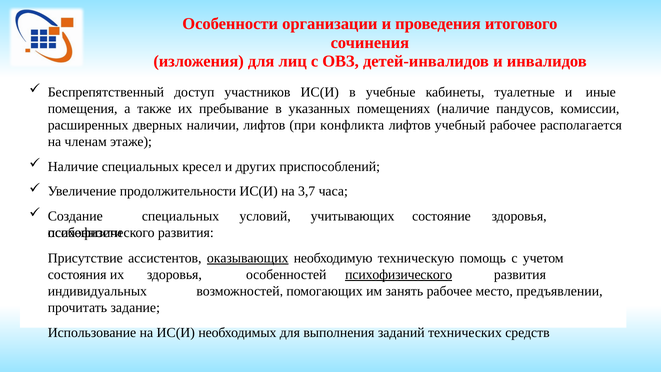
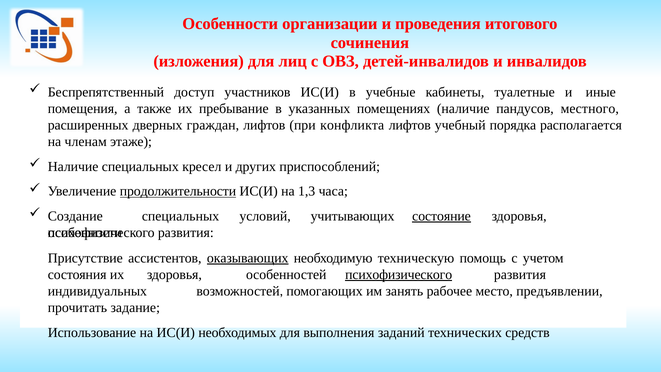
комиссии: комиссии -> местного (590, 109)
наличии: наличии -> граждан (213, 125)
учебный рабочее: рабочее -> порядка (513, 125)
продолжительности underline: none -> present (178, 191)
3,7: 3,7 -> 1,3 (307, 191)
состояние underline: none -> present (442, 216)
